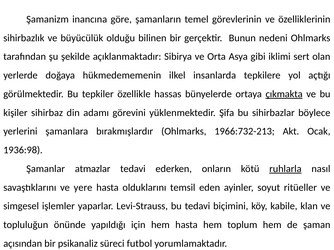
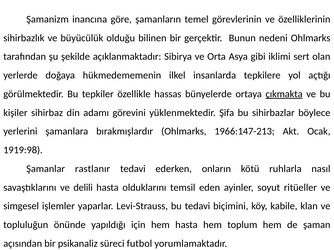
1966:732-213: 1966:732-213 -> 1966:147-213 (245, 132)
1936:98: 1936:98 -> 1919:98 (23, 150)
atmazlar: atmazlar -> rastlanır (93, 169)
ruhlarla underline: present -> none (285, 169)
yere: yere -> delili (83, 188)
